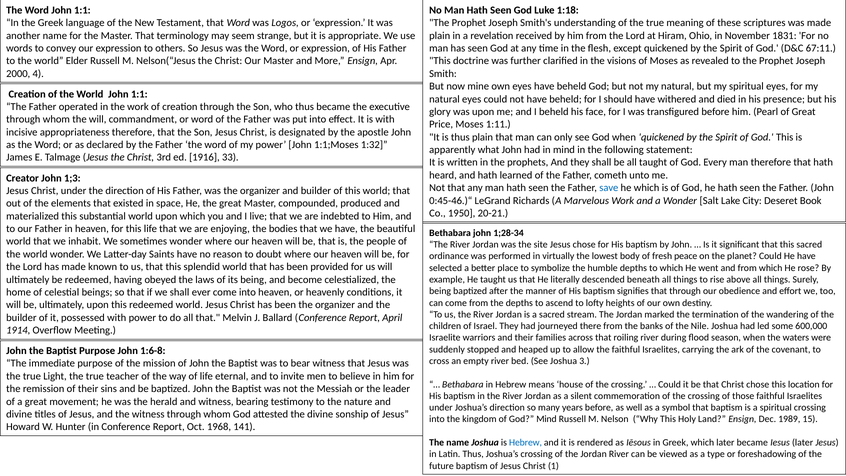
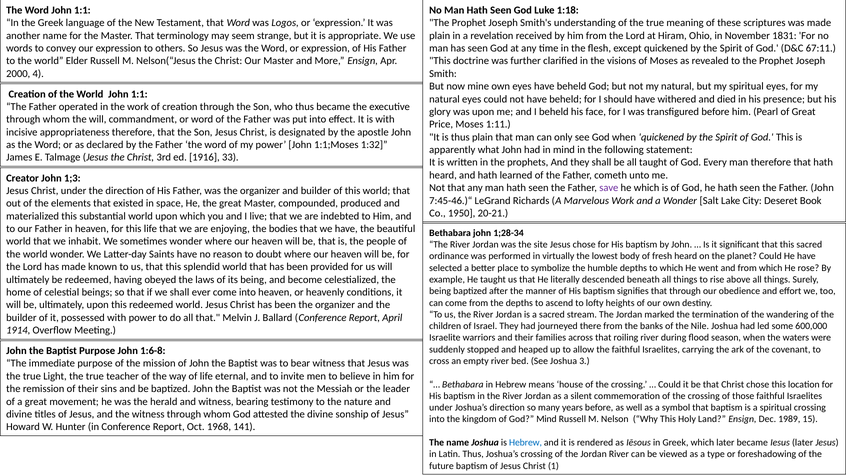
save colour: blue -> purple (609, 188)
0:45-46.)“: 0:45-46.)“ -> 7:45-46.)“ (451, 201)
fresh peace: peace -> heard (686, 256)
